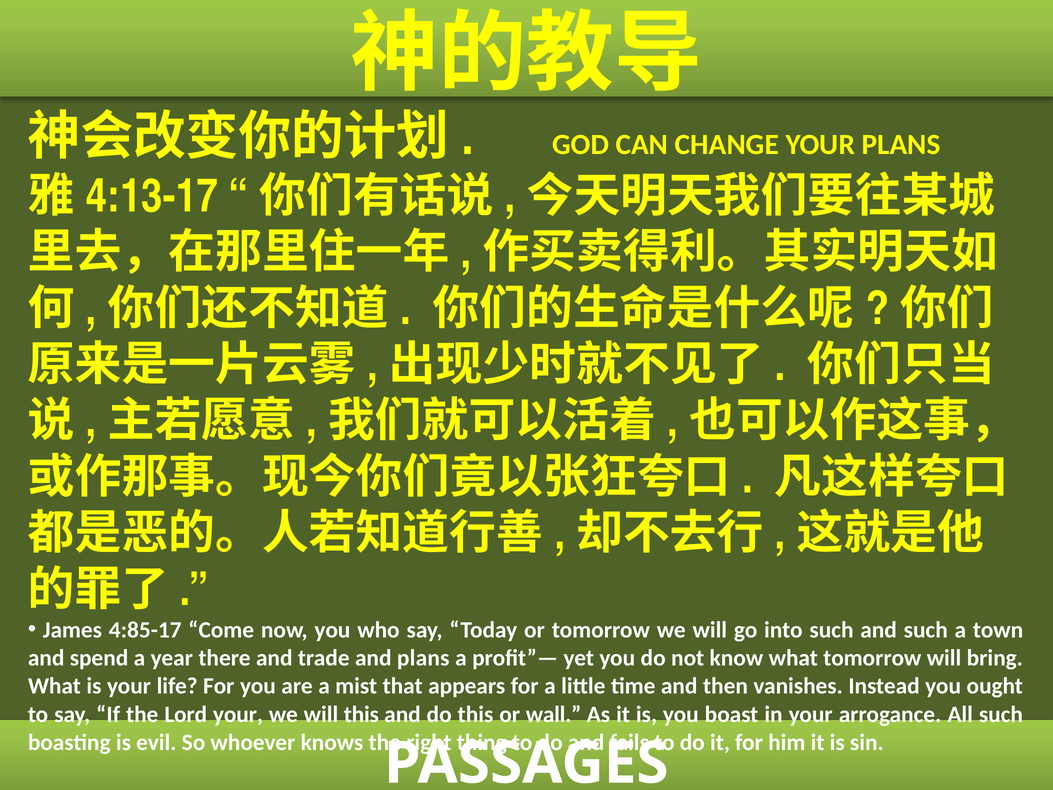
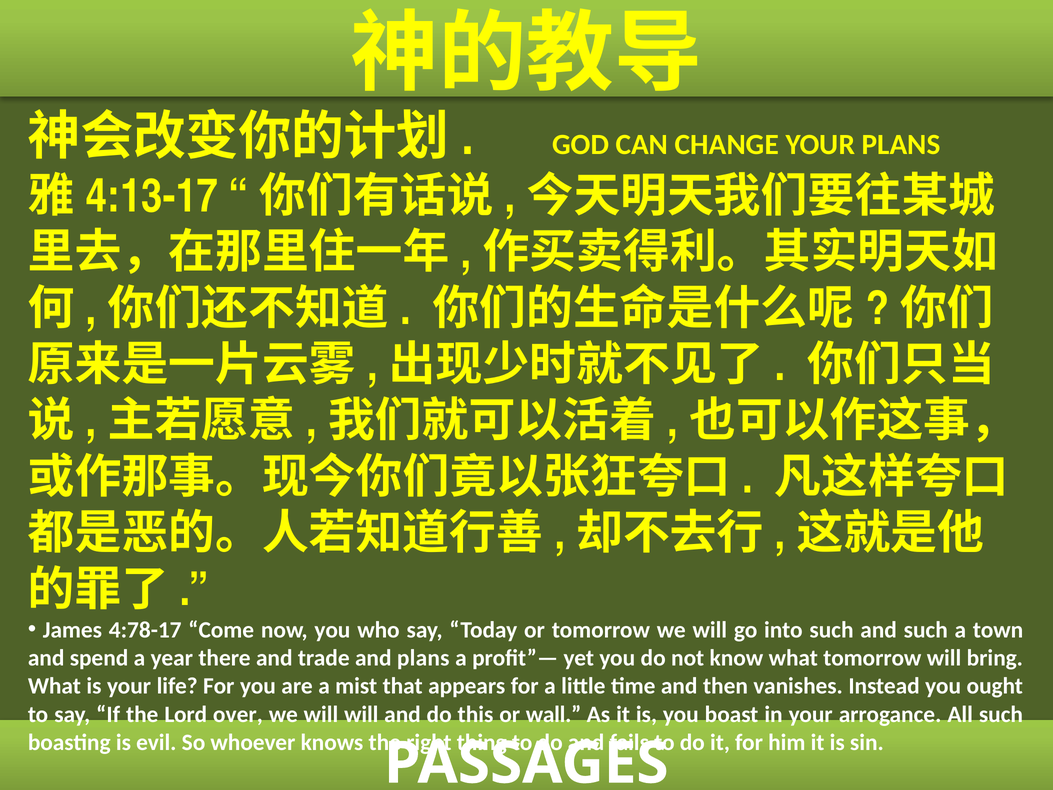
4:85-17: 4:85-17 -> 4:78-17 (145, 630)
Lord your: your -> over (238, 714)
will this: this -> will (361, 714)
